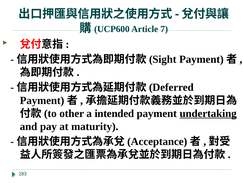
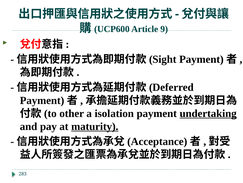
7: 7 -> 9 (164, 29)
intended: intended -> isolation (114, 113)
maturity underline: none -> present (95, 126)
